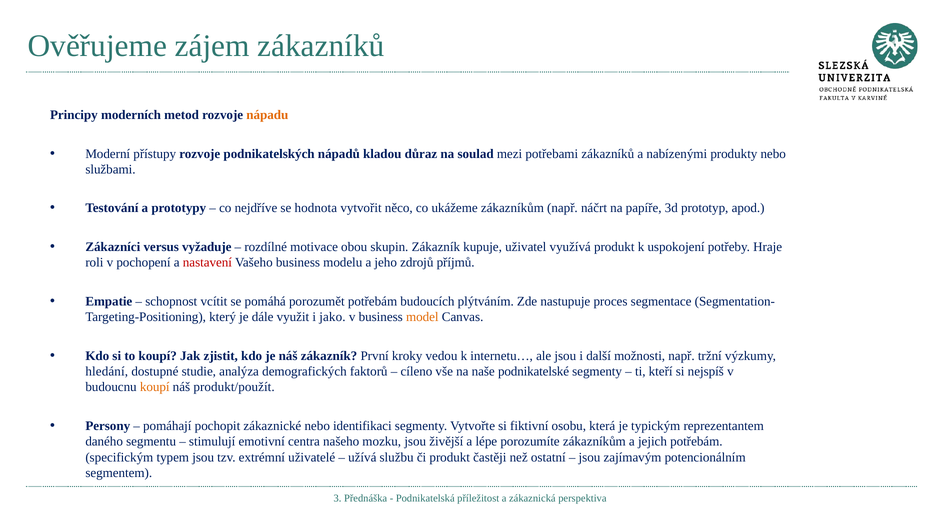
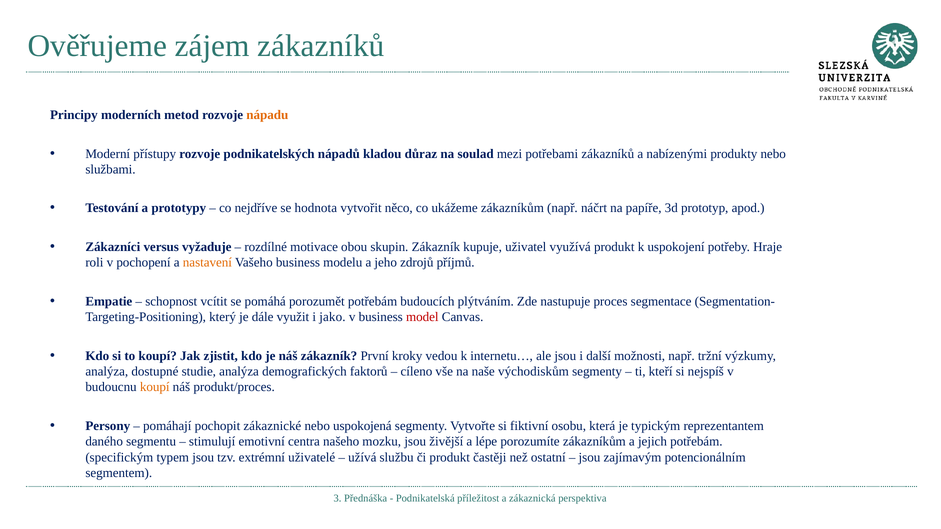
nastavení colour: red -> orange (207, 263)
model colour: orange -> red (422, 317)
hledání: hledání -> analýza (107, 372)
podnikatelské: podnikatelské -> východiskům (533, 372)
produkt/použít: produkt/použít -> produkt/proces (234, 387)
identifikaci: identifikaci -> uspokojená (362, 426)
